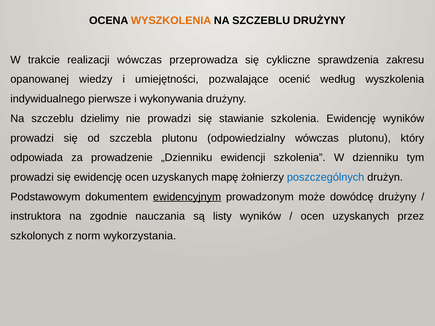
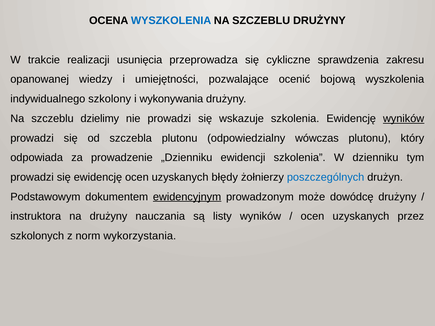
WYSZKOLENIA colour: orange -> blue (171, 21)
realizacji wówczas: wówczas -> usunięcia (140, 60)
według: według -> bojową (338, 79)
pierwsze: pierwsze -> szkolony (110, 99)
stawianie: stawianie -> wskazuje (242, 119)
wyników underline: none -> present (404, 119)
mapę: mapę -> błędy (225, 177)
na zgodnie: zgodnie -> drużyny (109, 216)
